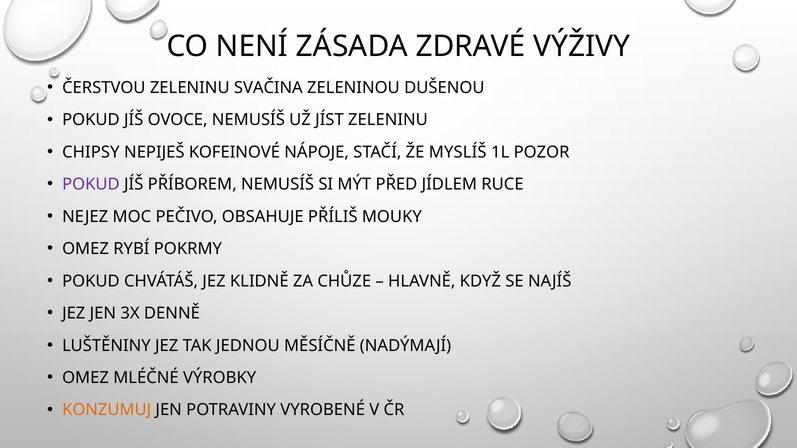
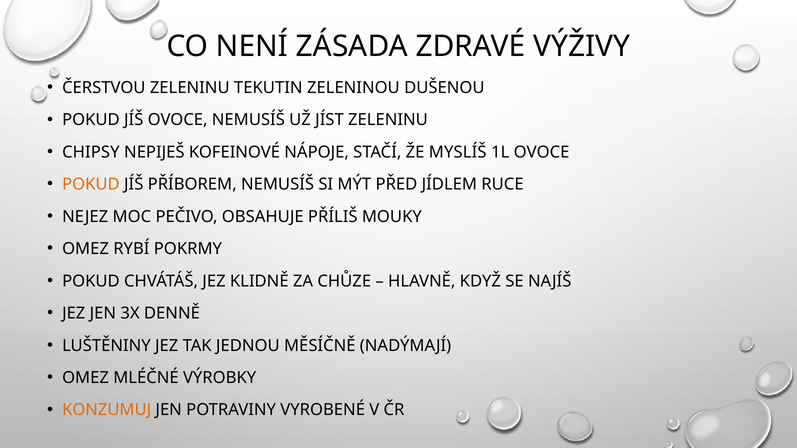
SVAČINA: SVAČINA -> TEKUTIN (268, 88)
1L POZOR: POZOR -> OVOCE (542, 152)
POKUD colour: purple -> orange (91, 185)
